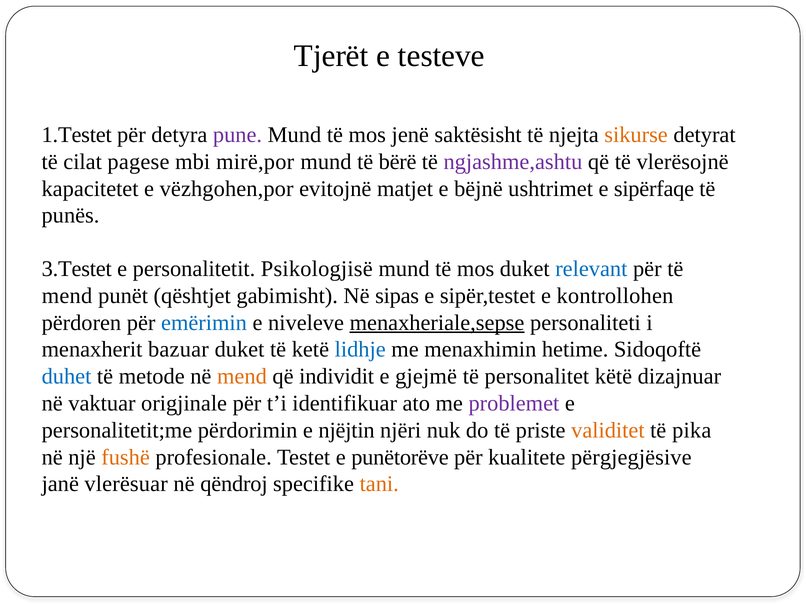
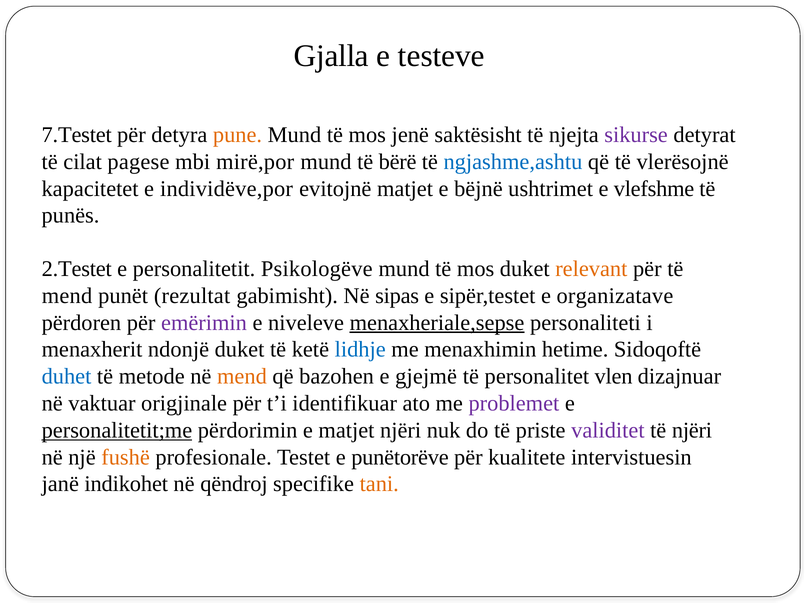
Tjerët: Tjerët -> Gjalla (331, 56)
1.Testet: 1.Testet -> 7.Testet (77, 135)
pune colour: purple -> orange (237, 135)
sikurse colour: orange -> purple (636, 135)
ngjashme,ashtu colour: purple -> blue (513, 162)
vëzhgohen,por: vëzhgohen,por -> individëve,por (227, 188)
sipërfaqe: sipërfaqe -> vlefshme (654, 188)
3.Testet: 3.Testet -> 2.Testet (77, 269)
Psikologjisë: Psikologjisë -> Psikologëve (317, 269)
relevant colour: blue -> orange (591, 269)
qështjet: qështjet -> rezultat (192, 296)
kontrollohen: kontrollohen -> organizatave (615, 296)
emërimin colour: blue -> purple (204, 322)
bazuar: bazuar -> ndonjë (179, 349)
individit: individit -> bazohen (337, 376)
këtë: këtë -> vlen (614, 376)
personalitetit;me underline: none -> present (117, 430)
e njëjtin: njëjtin -> matjet (346, 430)
validitet colour: orange -> purple (608, 430)
të pika: pika -> njëri (692, 430)
përgjegjësive: përgjegjësive -> intervistuesin (631, 457)
vlerësuar: vlerësuar -> indikohet (126, 484)
